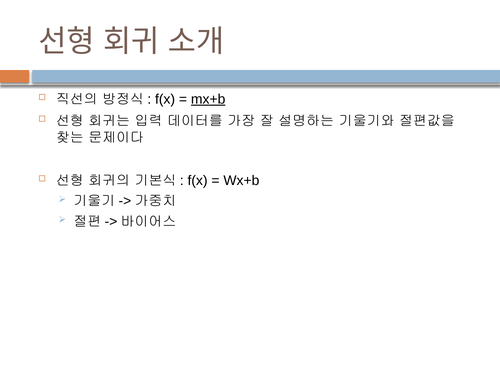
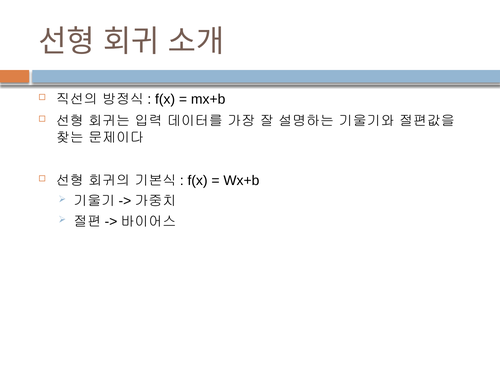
mx+b underline: present -> none (208, 99)
